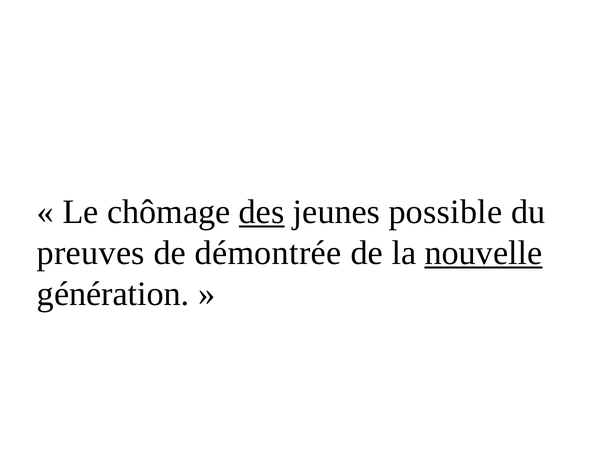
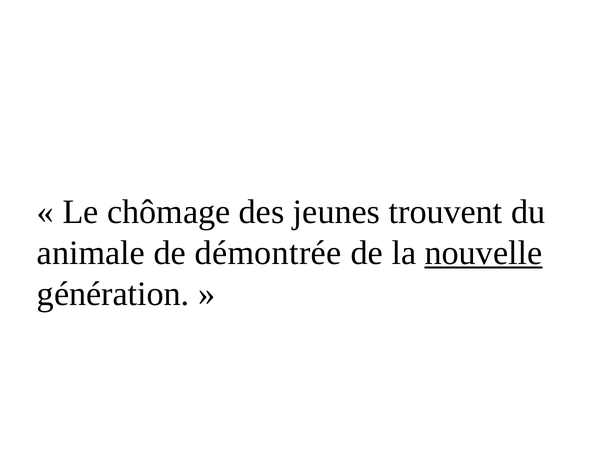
des underline: present -> none (262, 212)
possible: possible -> trouvent (446, 212)
preuves: preuves -> animale (91, 253)
